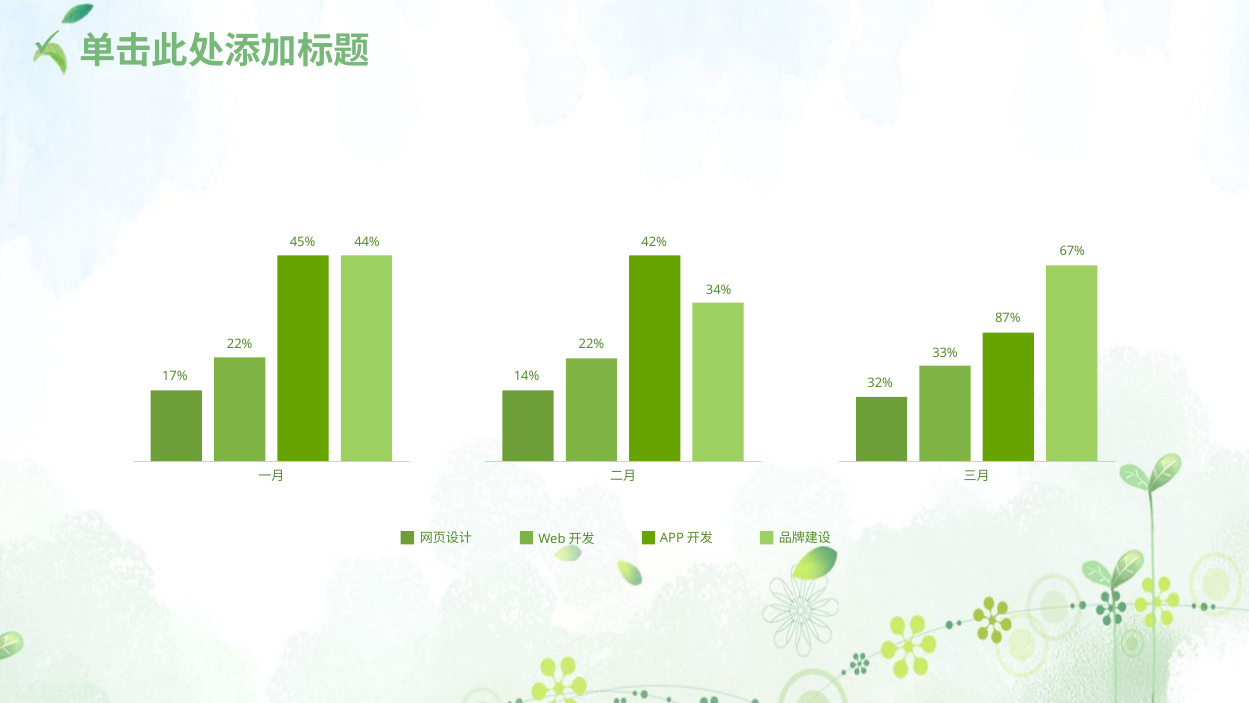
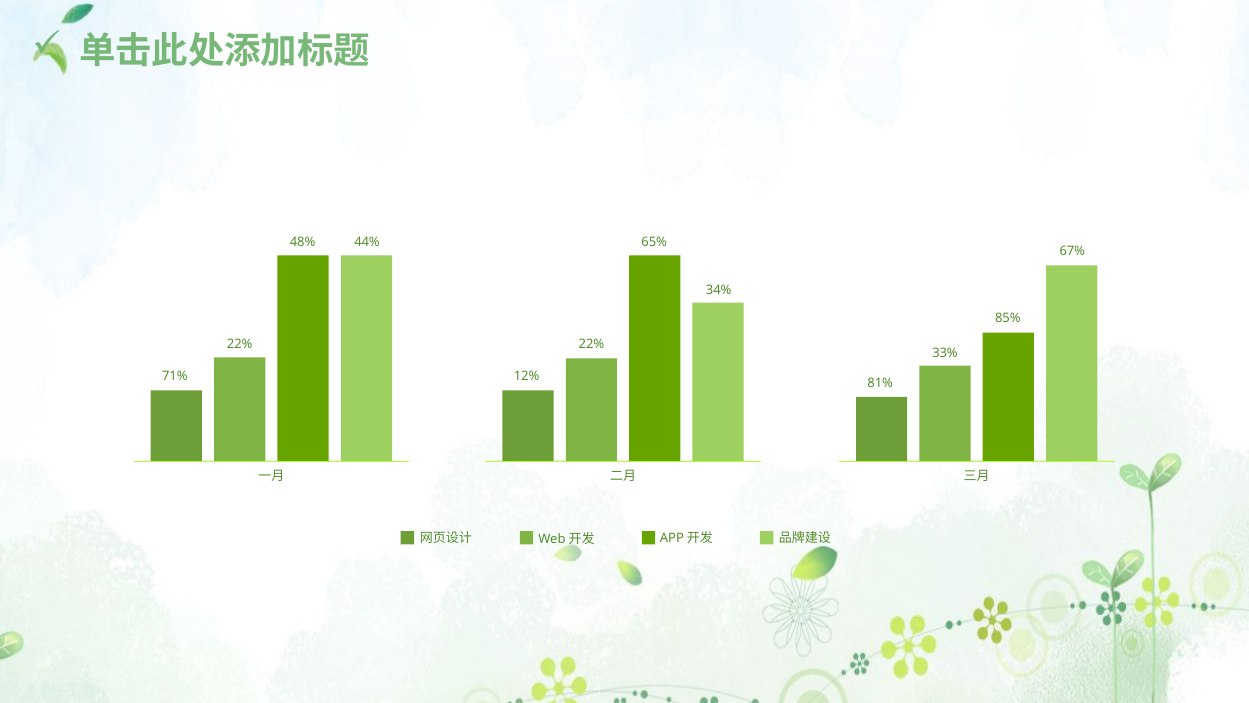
45%: 45% -> 48% (303, 242)
42%: 42% -> 65% (654, 242)
87%: 87% -> 85% (1008, 318)
17%: 17% -> 71% (175, 376)
14%: 14% -> 12% (527, 376)
32%: 32% -> 81% (880, 383)
